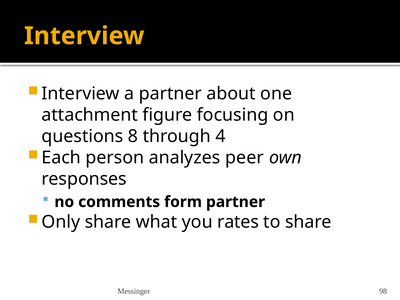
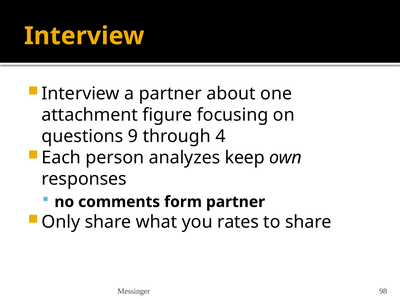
8: 8 -> 9 (133, 136)
peer: peer -> keep (245, 158)
